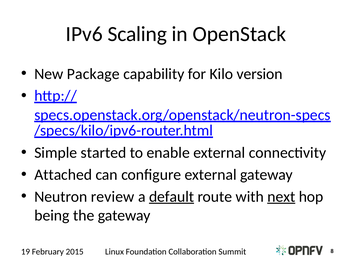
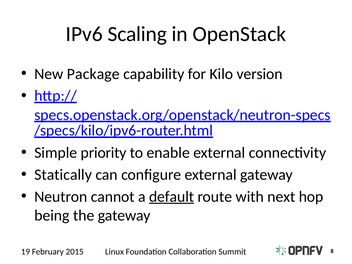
started: started -> priority (104, 153)
Attached: Attached -> Statically (63, 175)
review: review -> cannot (113, 197)
next underline: present -> none (281, 197)
